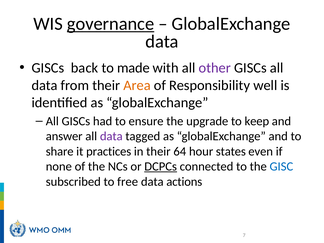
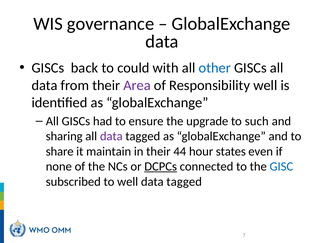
governance underline: present -> none (111, 24)
made: made -> could (133, 68)
other colour: purple -> blue (215, 68)
Area colour: orange -> purple (137, 85)
keep: keep -> such (257, 121)
answer: answer -> sharing (64, 136)
practices: practices -> maintain (109, 151)
64: 64 -> 44 (180, 151)
to free: free -> well (128, 182)
actions: actions -> tagged (184, 182)
